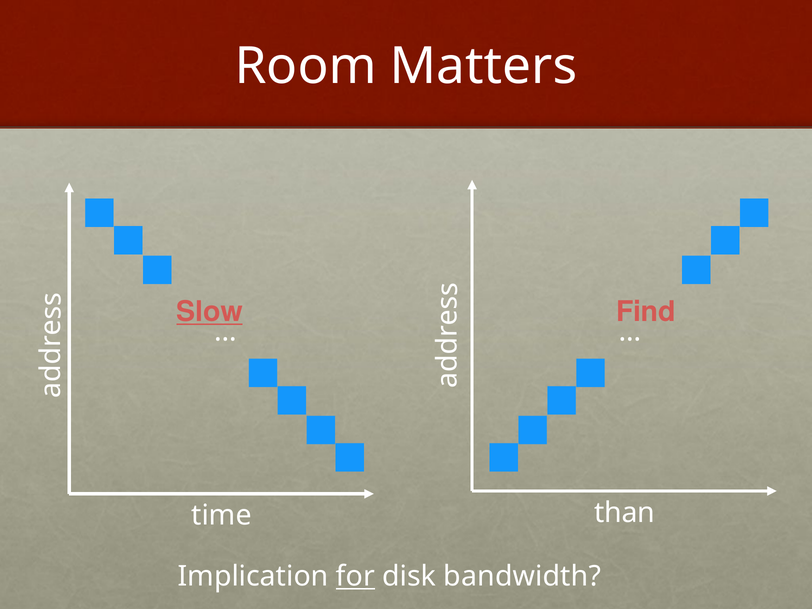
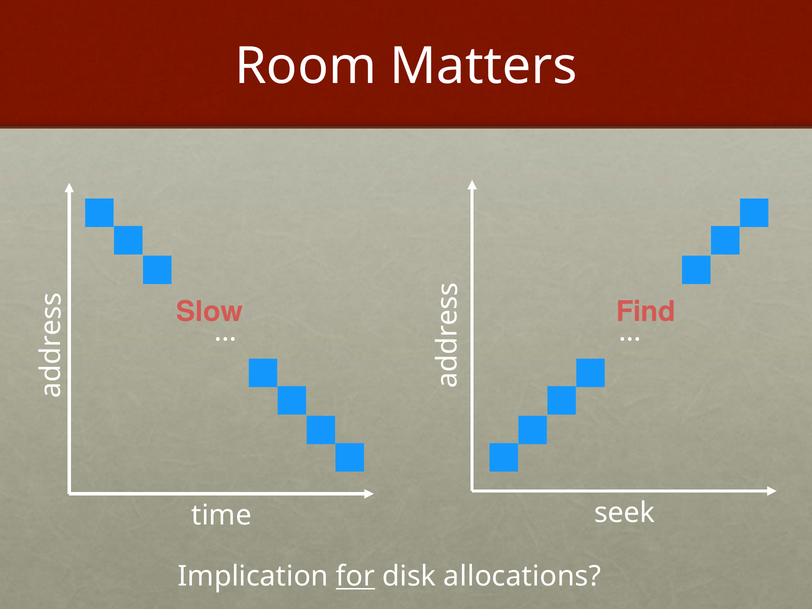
Slow underline: present -> none (210, 312)
than: than -> seek (624, 513)
bandwidth: bandwidth -> allocations (522, 576)
